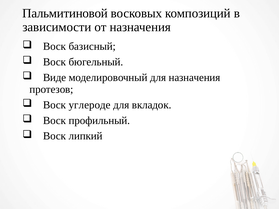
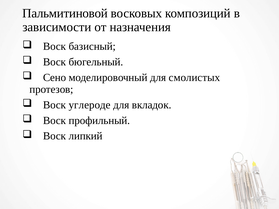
Виде: Виде -> Сено (55, 78)
для назначения: назначения -> смолистых (194, 78)
